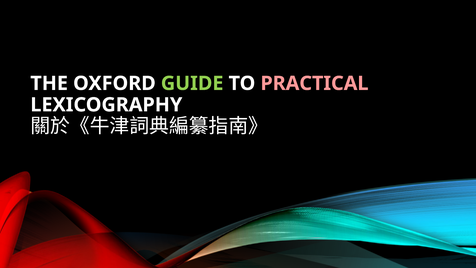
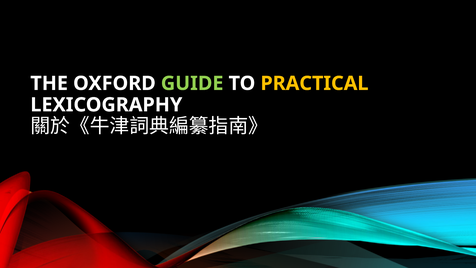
PRACTICAL colour: pink -> yellow (314, 83)
